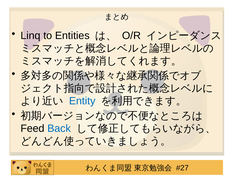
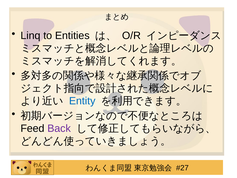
Back colour: blue -> purple (59, 128)
